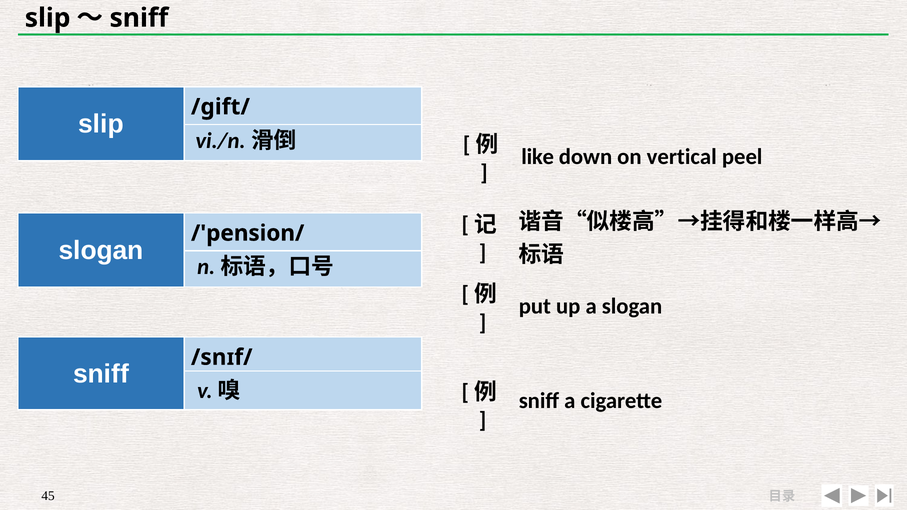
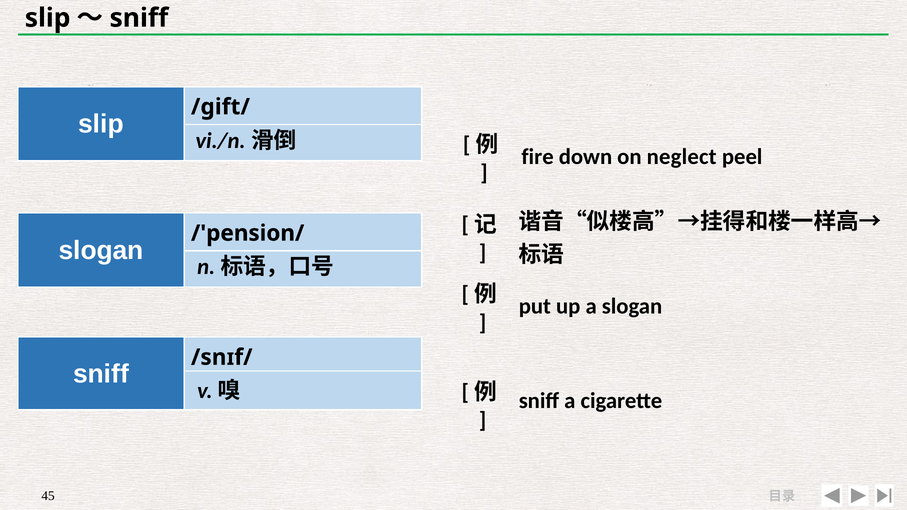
like: like -> fire (538, 157)
vertical: vertical -> neglect (682, 157)
